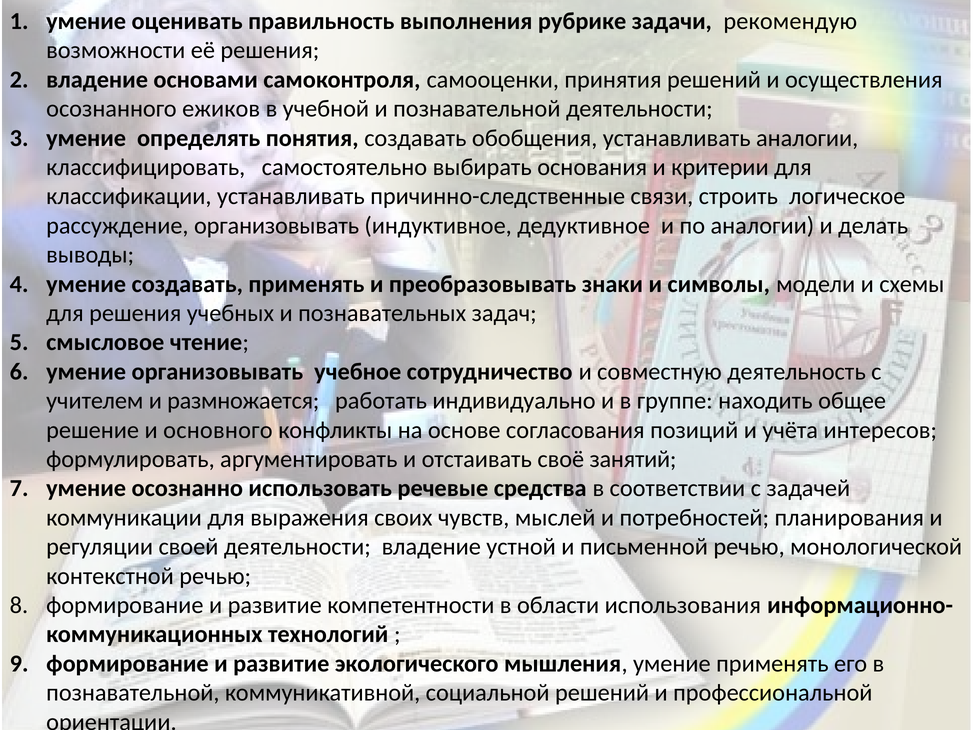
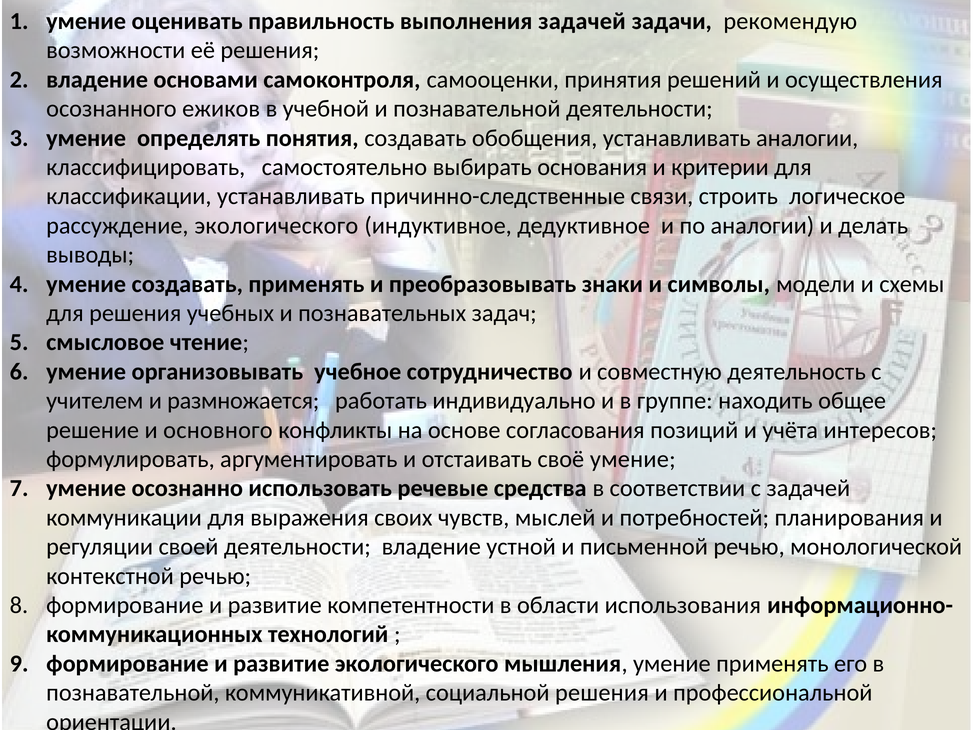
выполнения рубрике: рубрике -> задачей (582, 21)
рассуждение организовывать: организовывать -> экологического (276, 225)
своё занятий: занятий -> умение (633, 459)
социальной решений: решений -> решения (602, 693)
